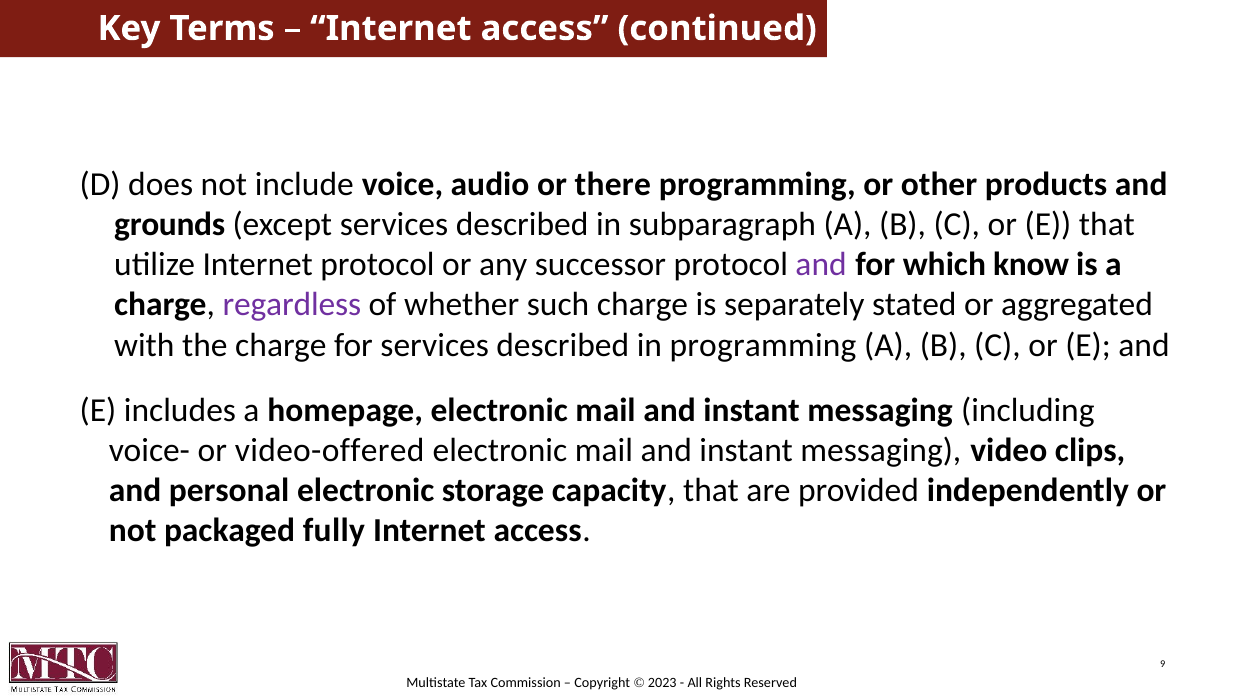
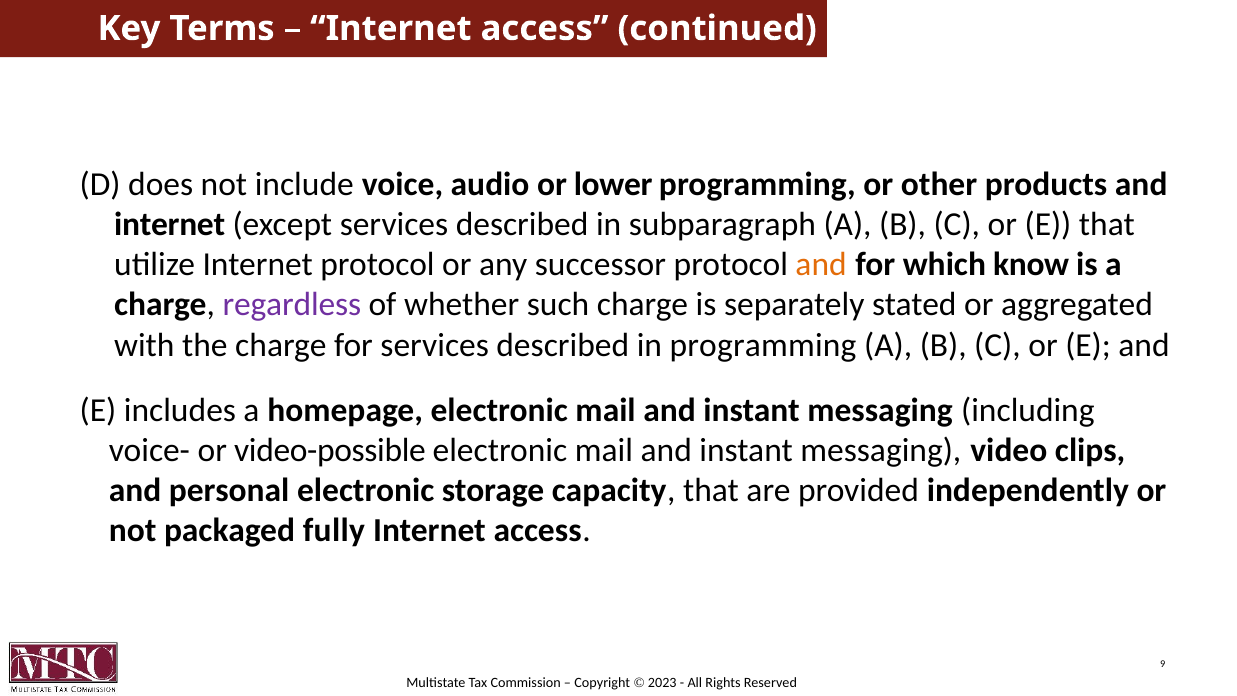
there: there -> lower (613, 184)
grounds: grounds -> internet (170, 224)
and colour: purple -> orange (821, 265)
video-offered: video-offered -> video-possible (330, 450)
